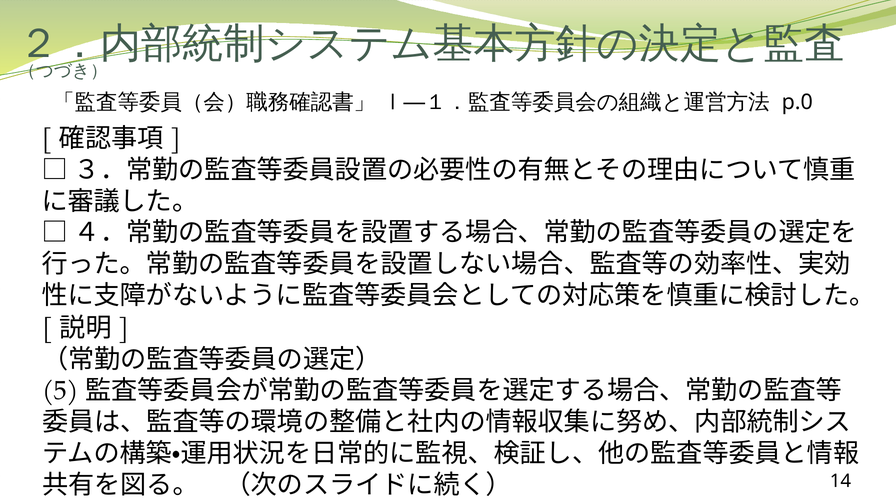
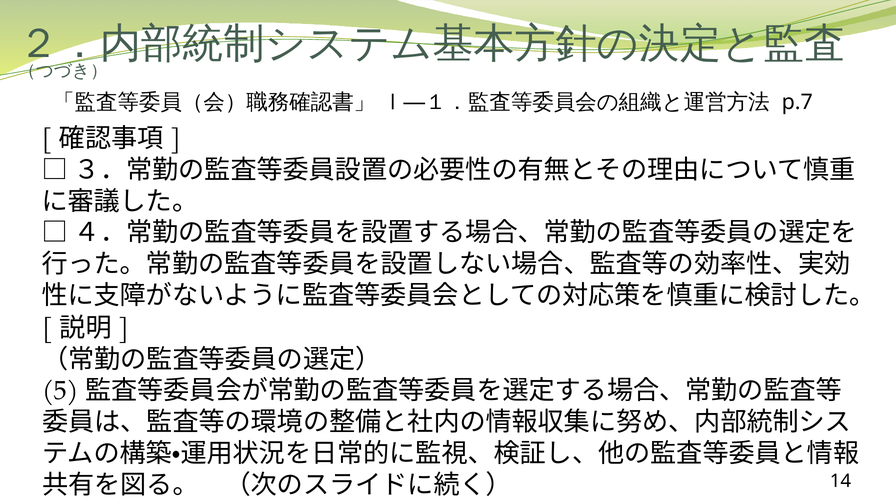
p.0: p.0 -> p.7 (797, 102)
